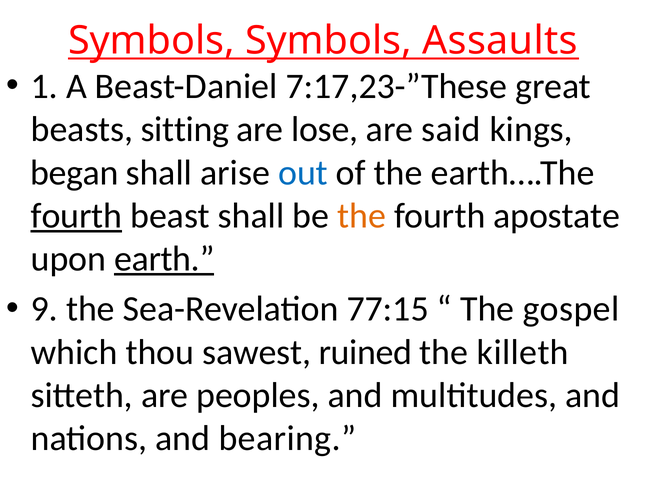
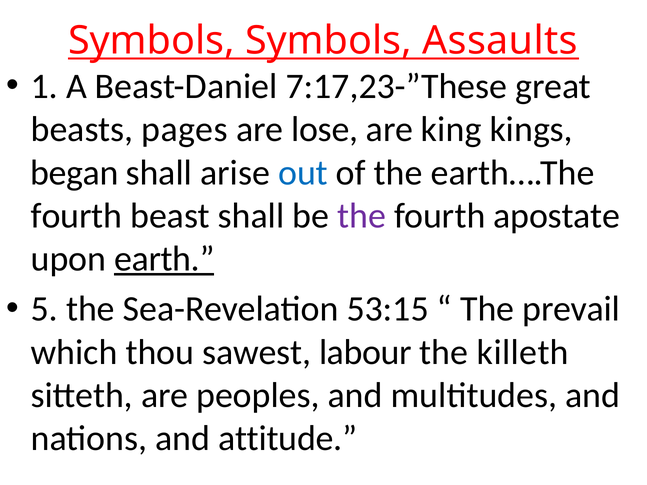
sitting: sitting -> pages (185, 130)
said: said -> king (451, 130)
fourth underline: present -> none (76, 216)
the colour: orange -> purple (362, 216)
9: 9 -> 5 (44, 309)
77:15: 77:15 -> 53:15 (388, 309)
gospel: gospel -> prevail (571, 309)
ruined: ruined -> labour (365, 352)
bearing: bearing -> attitude (288, 439)
